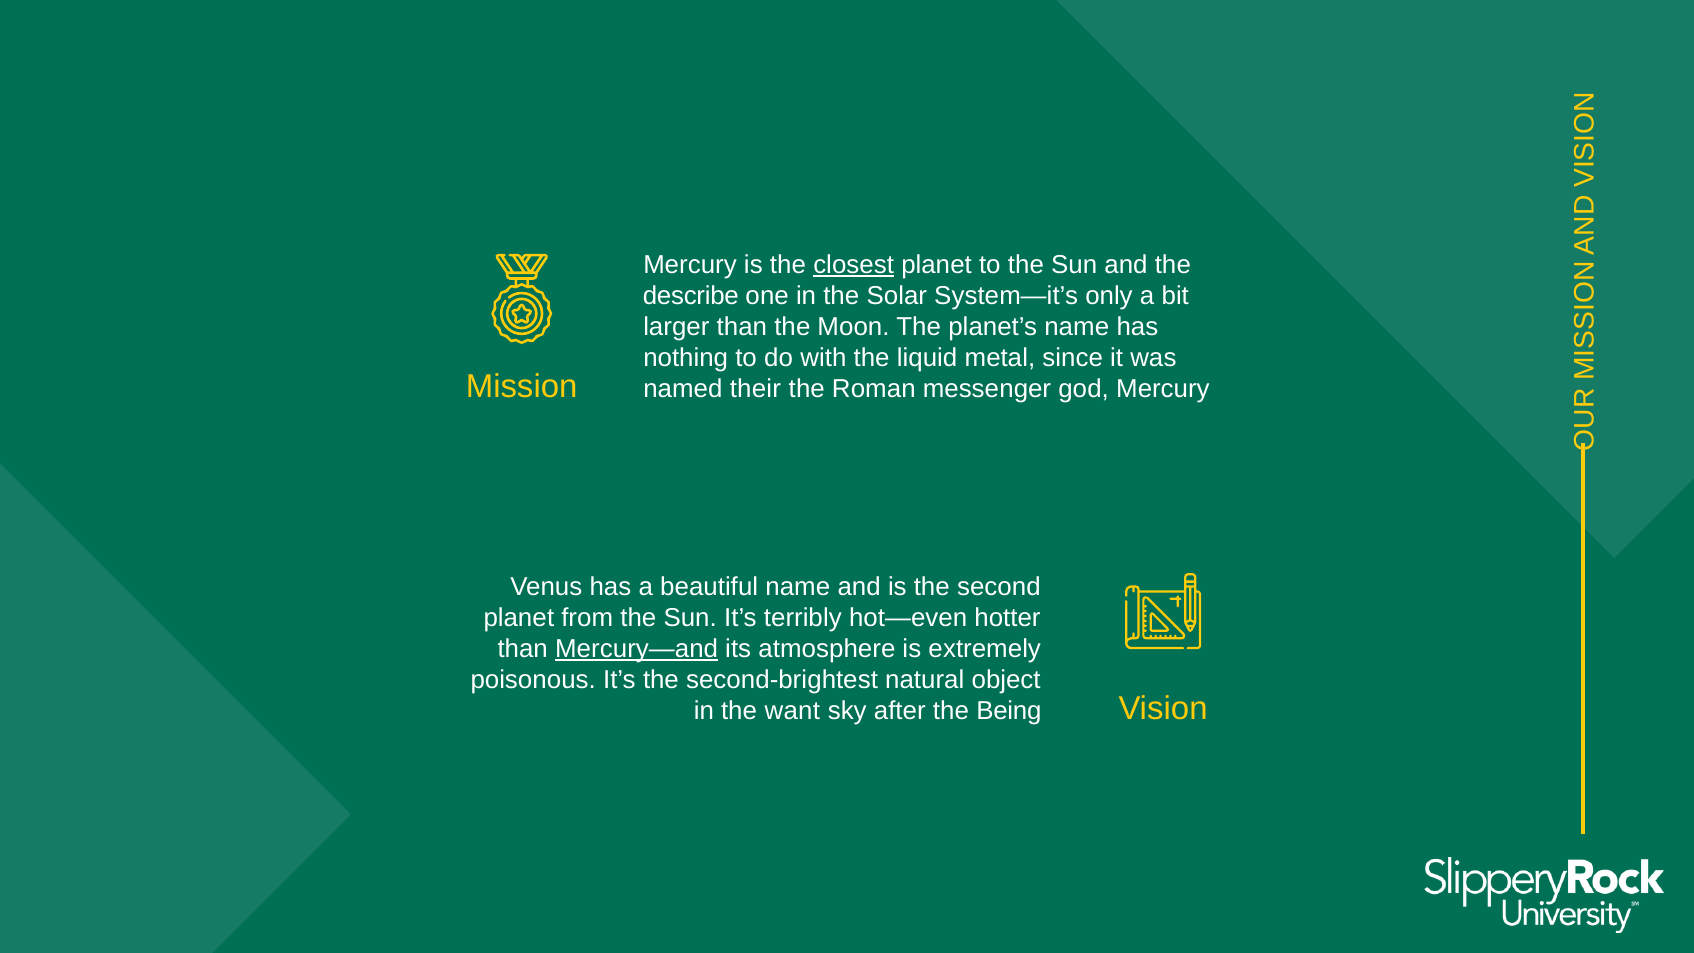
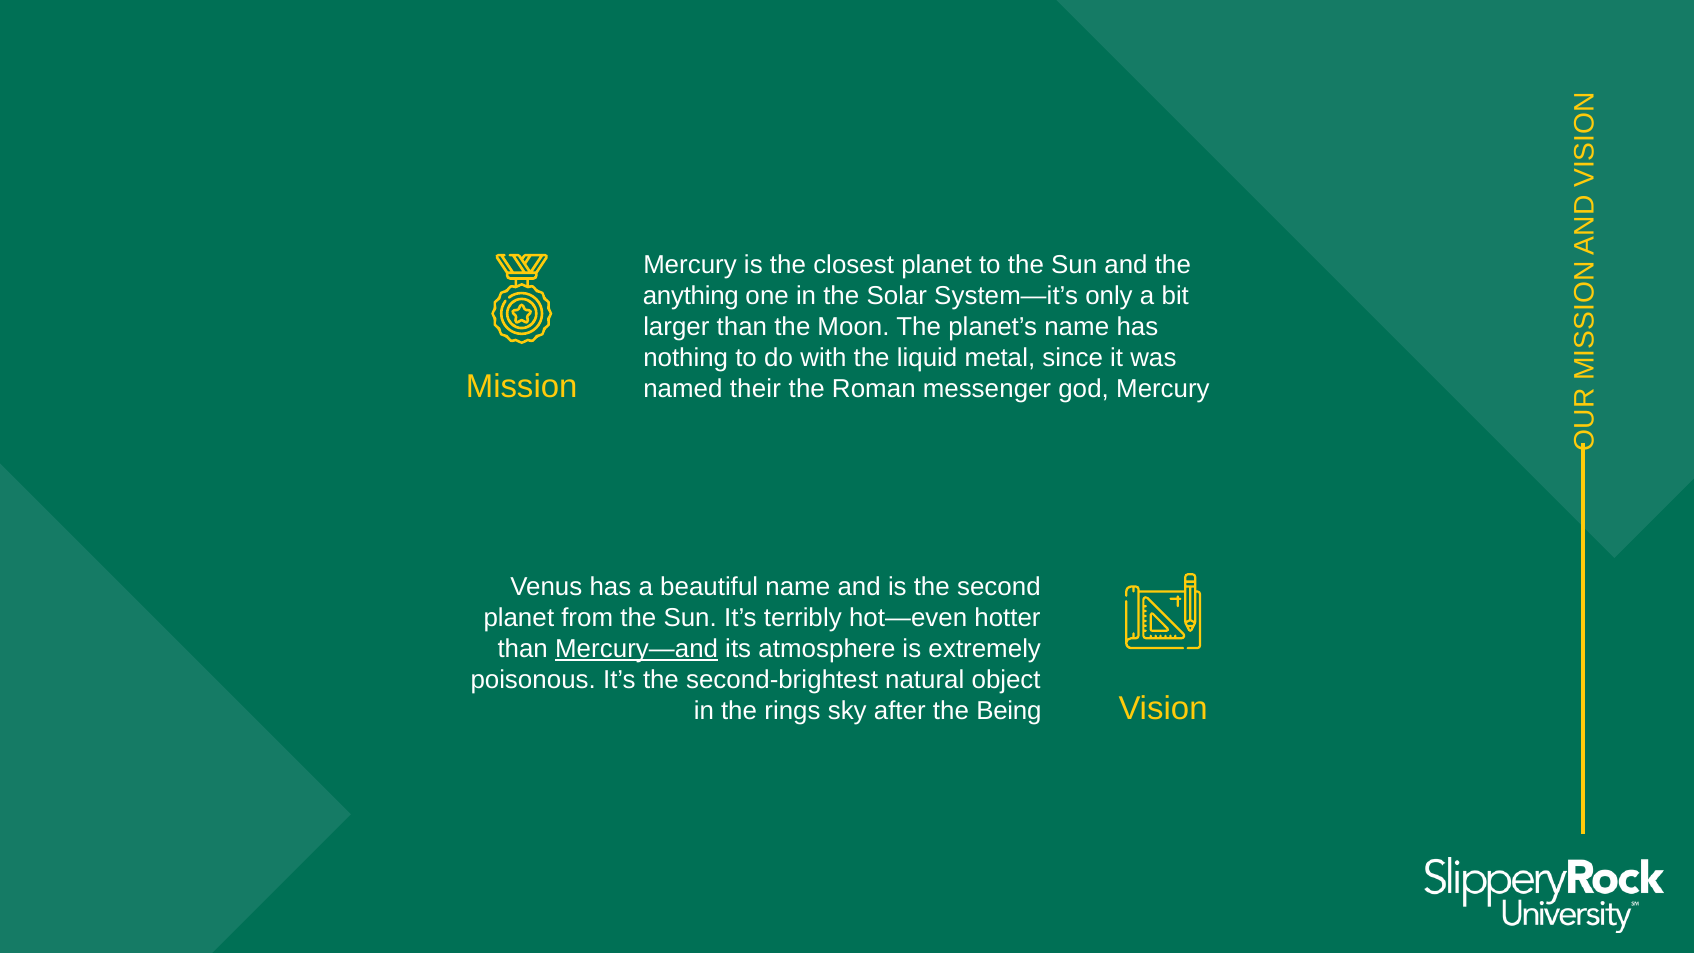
closest underline: present -> none (854, 265)
describe: describe -> anything (691, 296)
want: want -> rings (792, 711)
